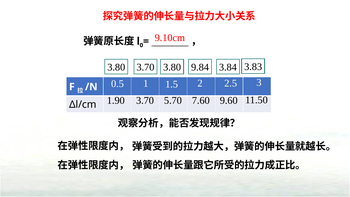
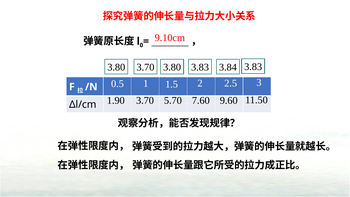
9.84: 9.84 -> 3.83 (200, 67)
